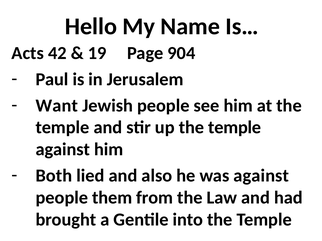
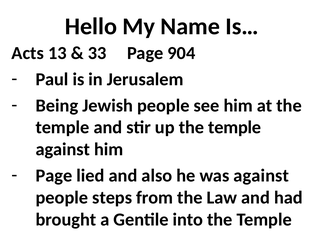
42: 42 -> 13 (57, 53)
19: 19 -> 33 (97, 53)
Want: Want -> Being (57, 106)
Both: Both -> Page (54, 176)
them: them -> steps (112, 198)
